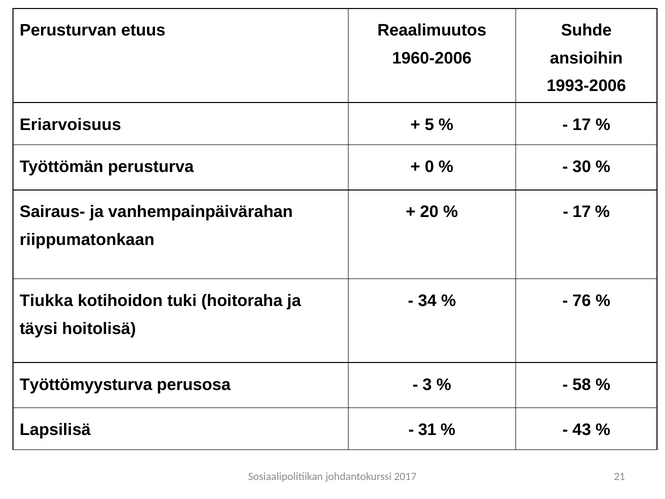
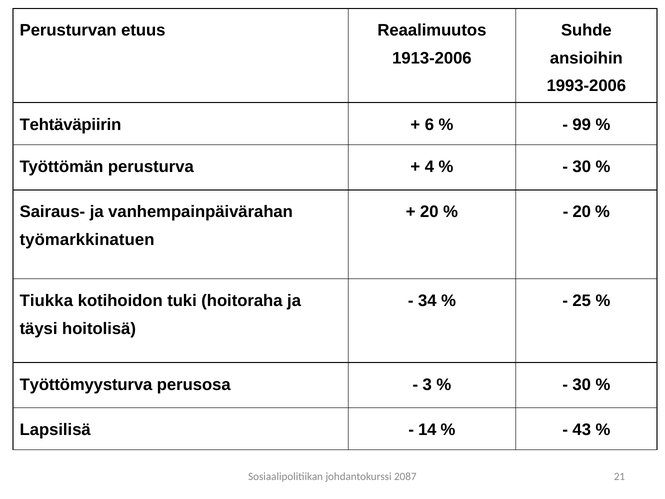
1960-2006: 1960-2006 -> 1913-2006 (432, 58)
Eriarvoisuus: Eriarvoisuus -> Tehtäväpiirin (71, 125)
5: 5 -> 6 (429, 125)
17: 17 -> 99 (582, 125)
0: 0 -> 4 (429, 167)
17: 17 -> 20 (582, 212)
riippumatonkaan: riippumatonkaan -> työmarkkinatuen (87, 240)
76: 76 -> 25 (582, 301)
58: 58 -> 30 (582, 384)
31: 31 -> 14 (427, 429)
2017: 2017 -> 2087 (405, 476)
